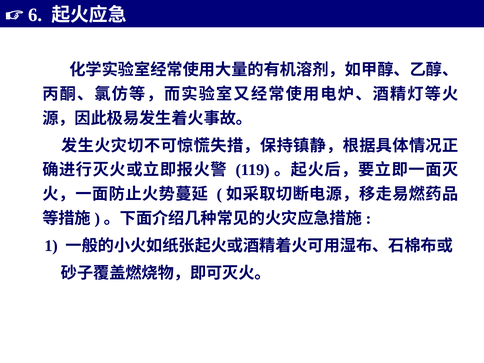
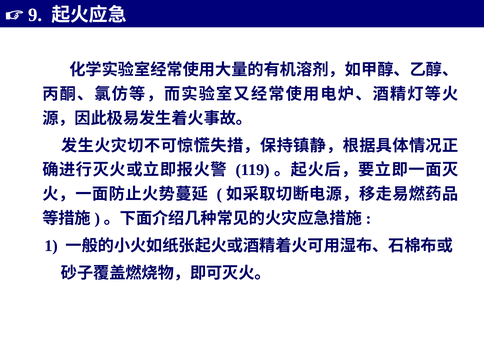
6: 6 -> 9 (35, 15)
